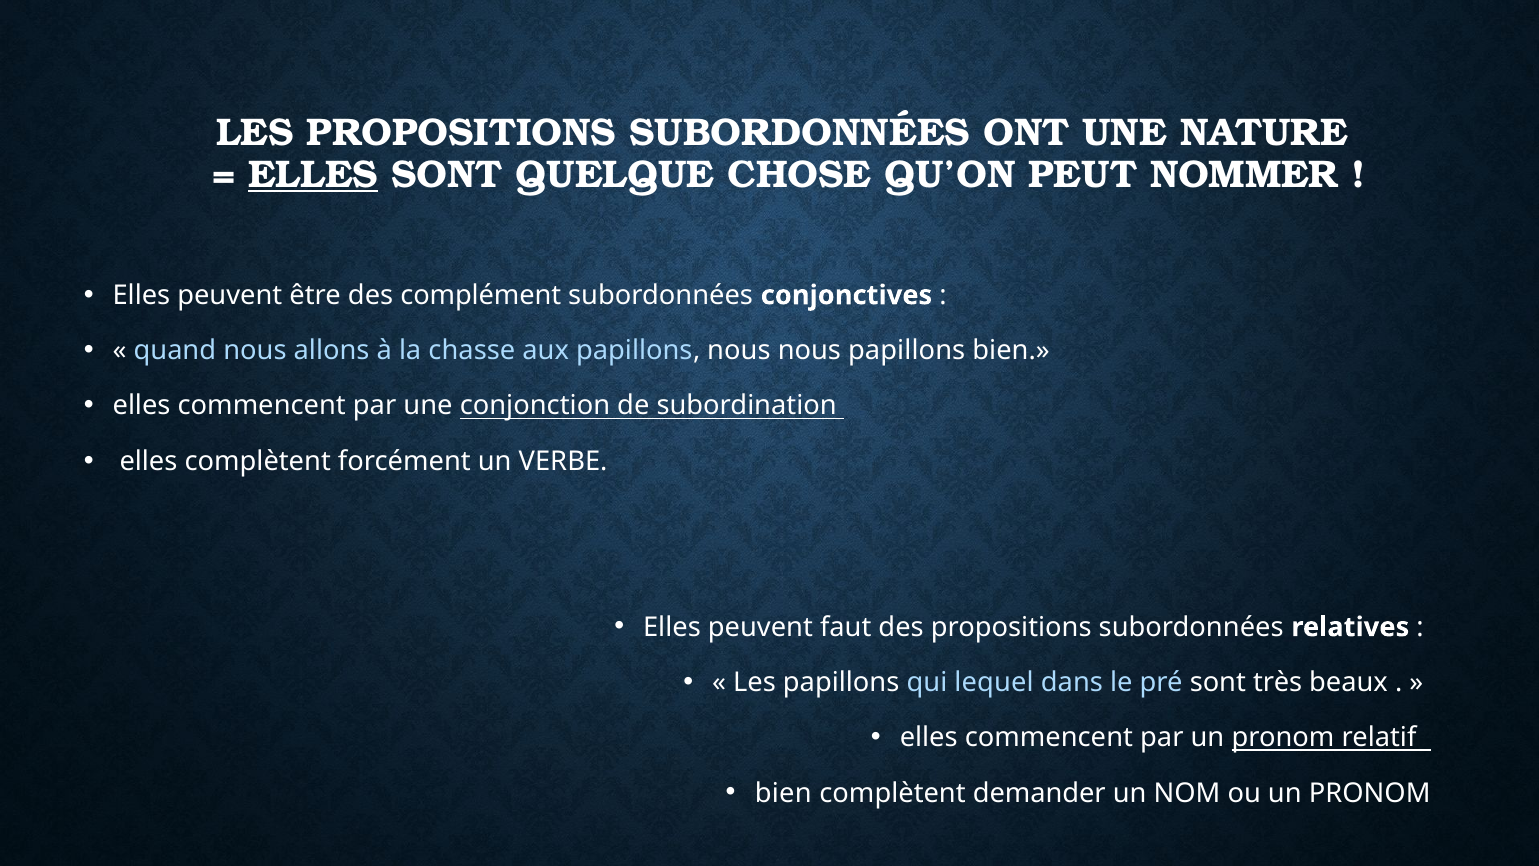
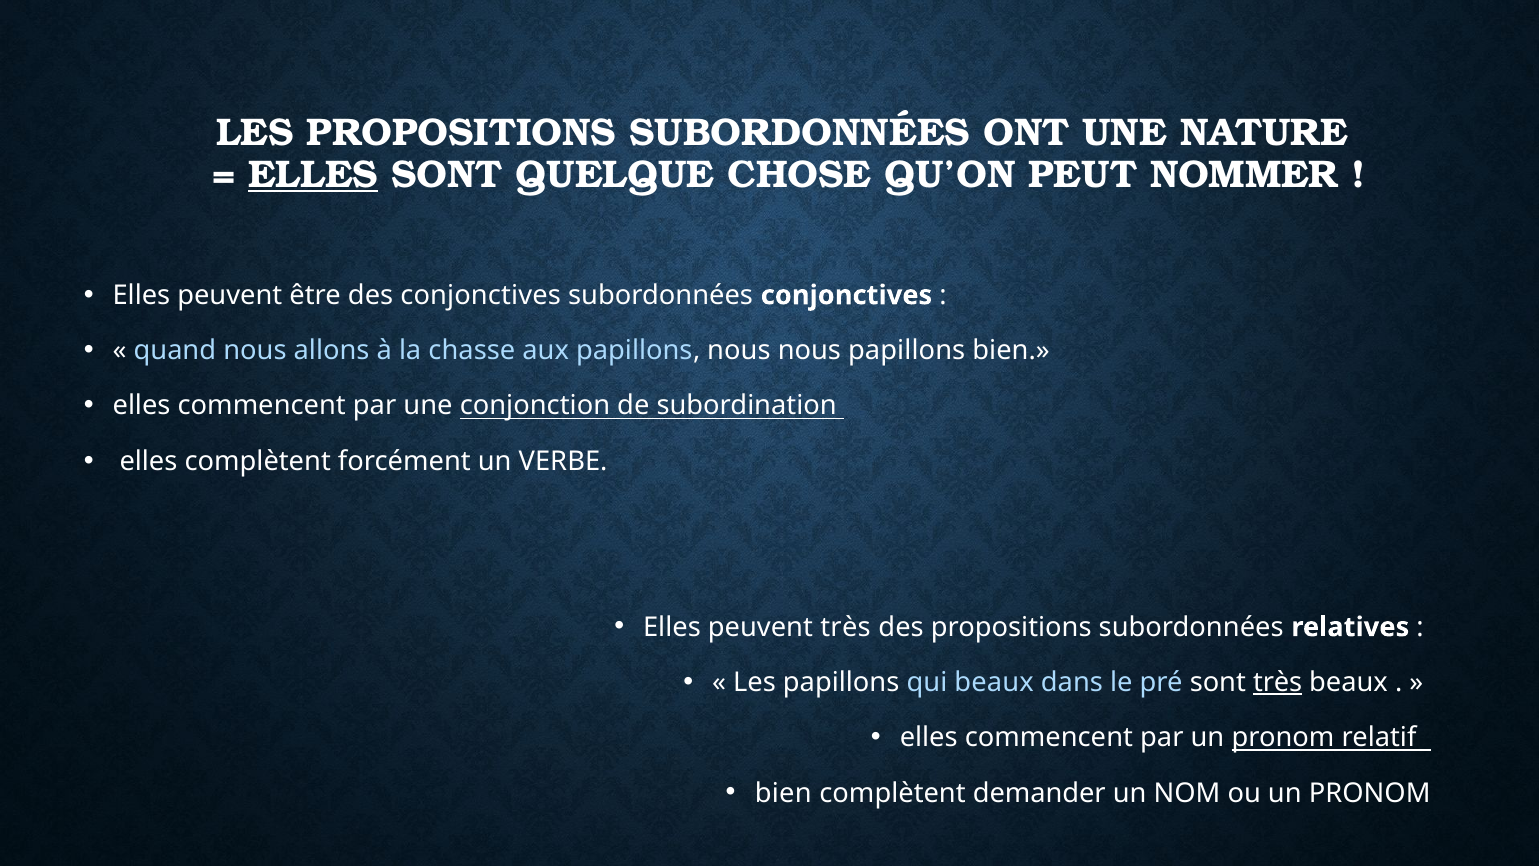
des complément: complément -> conjonctives (481, 295)
peuvent faut: faut -> très (846, 627)
qui lequel: lequel -> beaux (994, 682)
très underline: none -> present (1278, 682)
